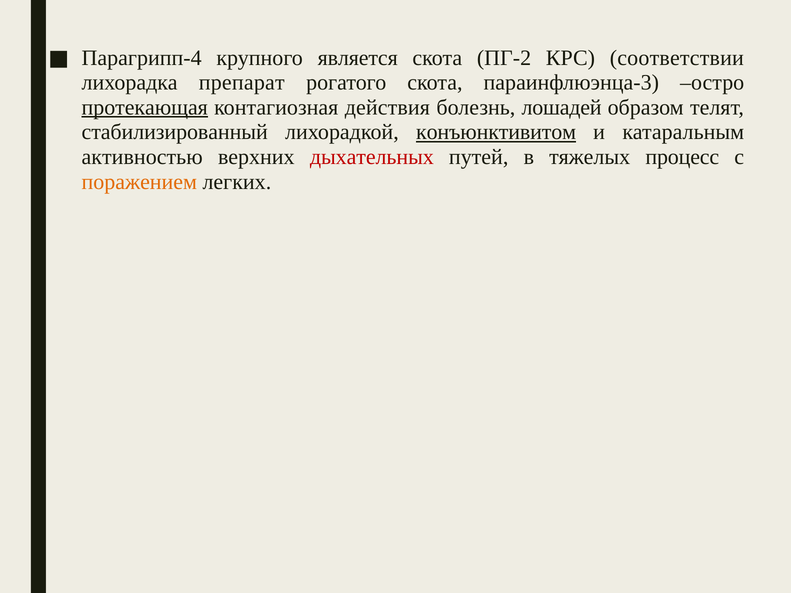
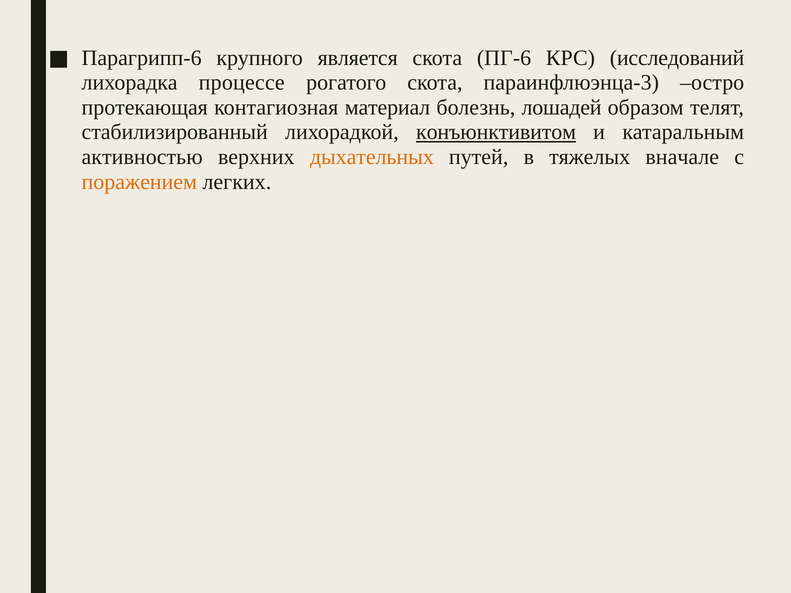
Парагрипп-4: Парагрипп-4 -> Парагрипп-6 (142, 58)
ПГ-2: ПГ-2 -> ПГ-6 (504, 58)
соответствии: соответствии -> исследований (677, 58)
препарат: препарат -> процессе (242, 83)
протекающая underline: present -> none (145, 107)
действия: действия -> материал (387, 107)
дыхательных colour: red -> orange (372, 157)
процесс: процесс -> вначале (682, 157)
